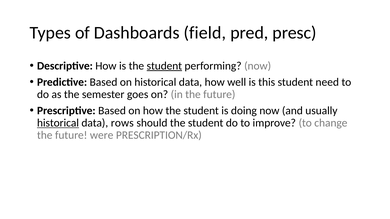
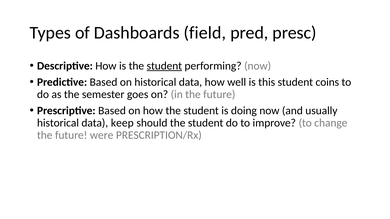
need: need -> coins (327, 82)
historical underline: present -> none (58, 123)
rows: rows -> keep (122, 123)
